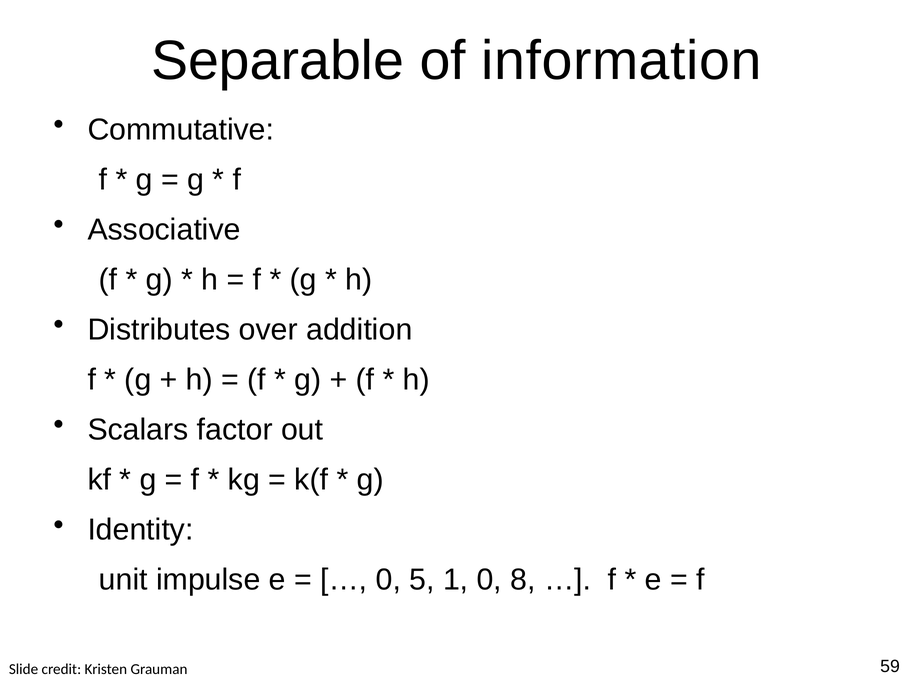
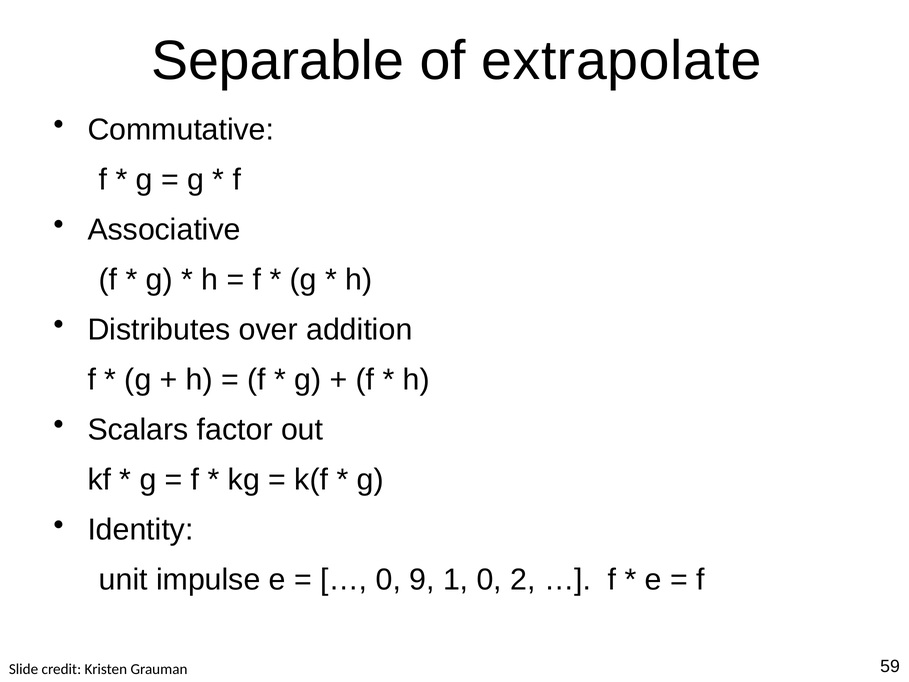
information: information -> extrapolate (621, 61)
5: 5 -> 9 (422, 580)
8: 8 -> 2 (523, 580)
